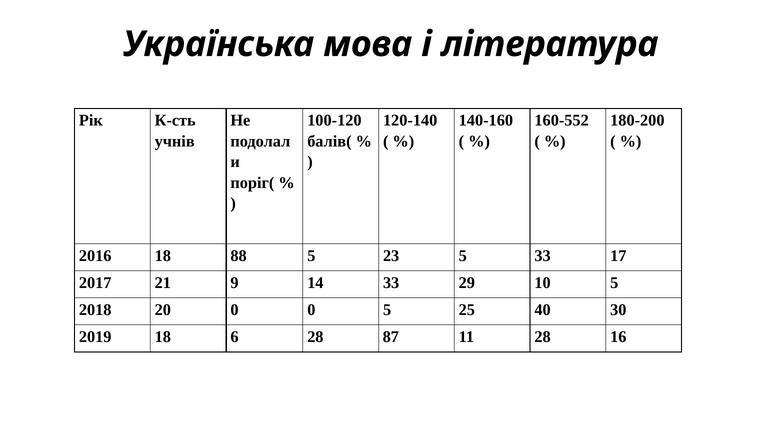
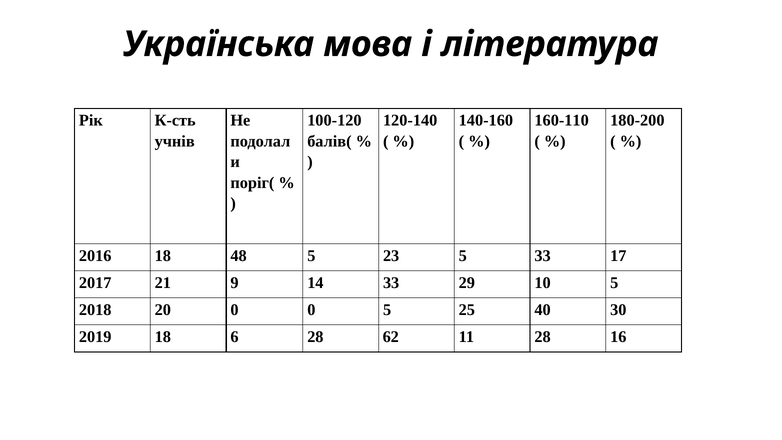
160-552: 160-552 -> 160-110 (562, 120)
88: 88 -> 48 (239, 256)
87: 87 -> 62 (391, 337)
